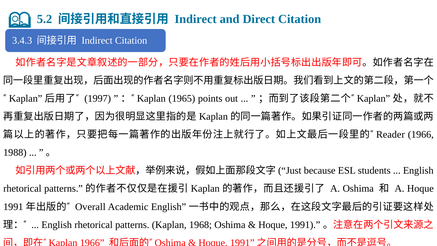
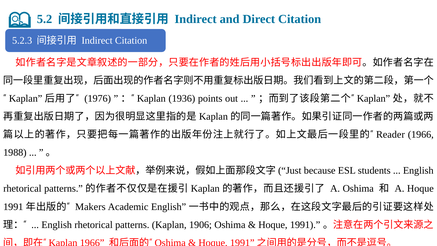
3.4.3: 3.4.3 -> 5.2.3 (22, 40)
1997: 1997 -> 1976 (98, 98)
1965: 1965 -> 1936 (182, 98)
Overall: Overall -> Makers (90, 207)
1968: 1968 -> 1906 (200, 225)
